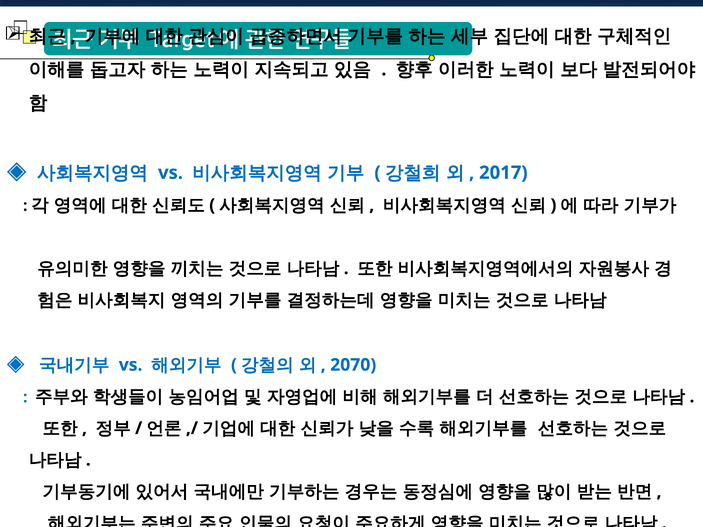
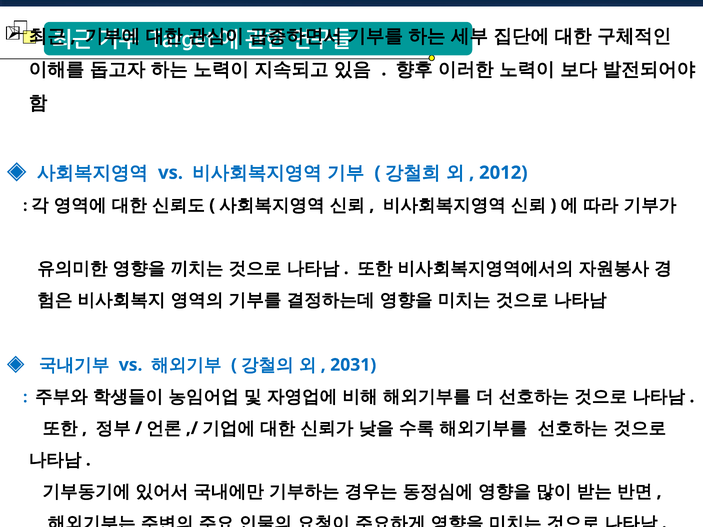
2017: 2017 -> 2012 (503, 173)
2070: 2070 -> 2031 (353, 365)
